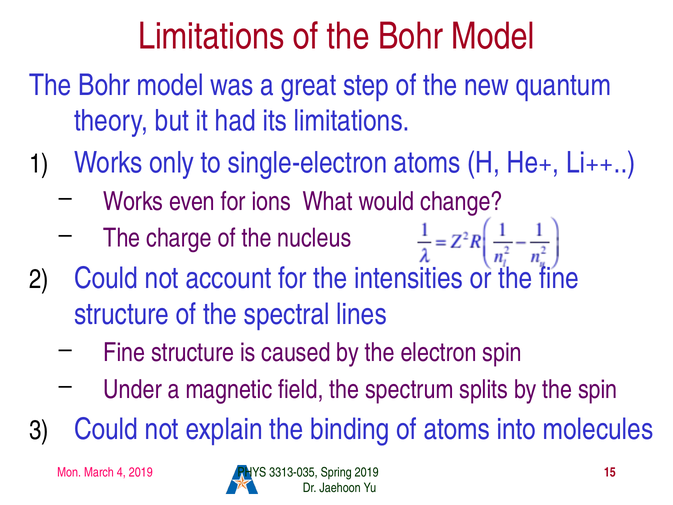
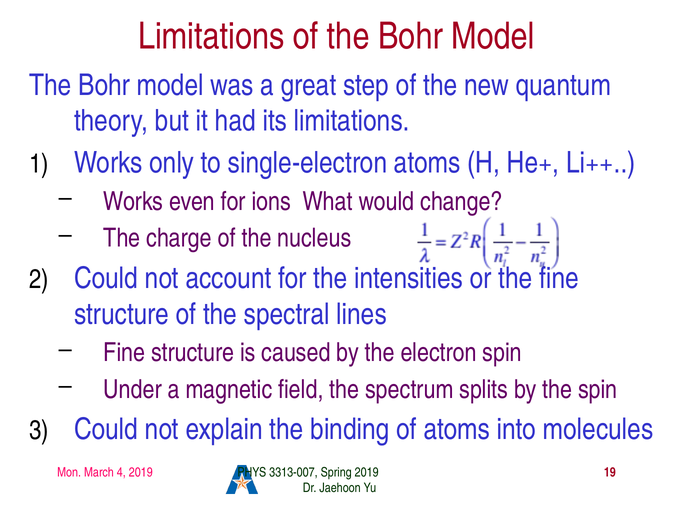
3313-035: 3313-035 -> 3313-007 (293, 472)
15: 15 -> 19 (610, 472)
